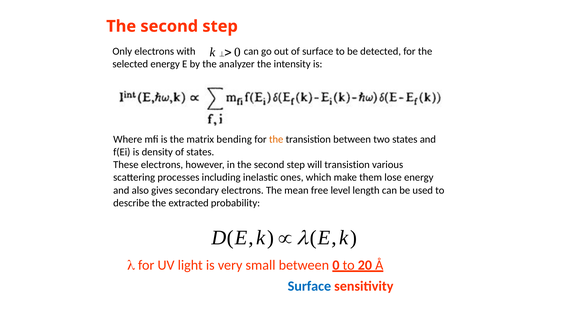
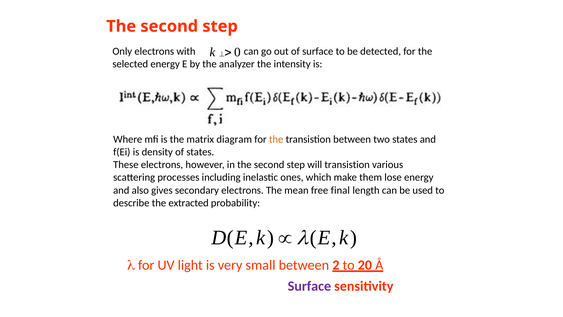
bending: bending -> diagram (234, 139)
level: level -> final (340, 190)
between 0: 0 -> 2 (336, 265)
Surface colour: blue -> purple (309, 286)
